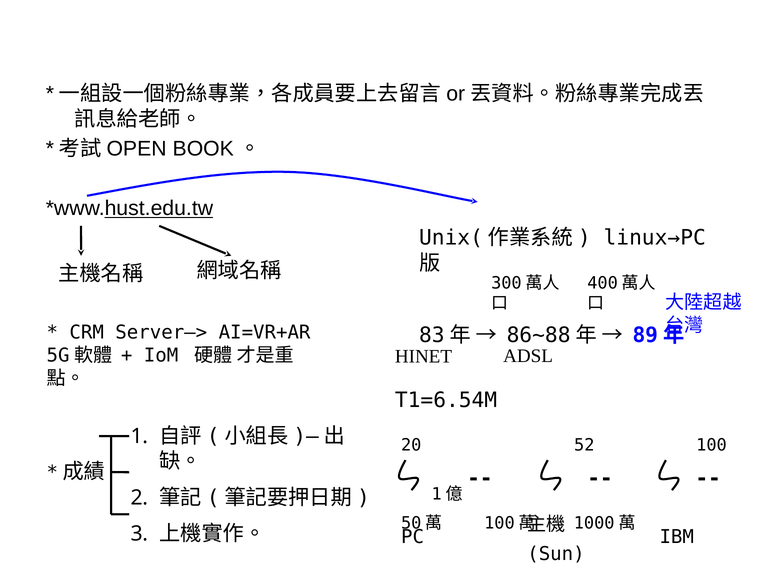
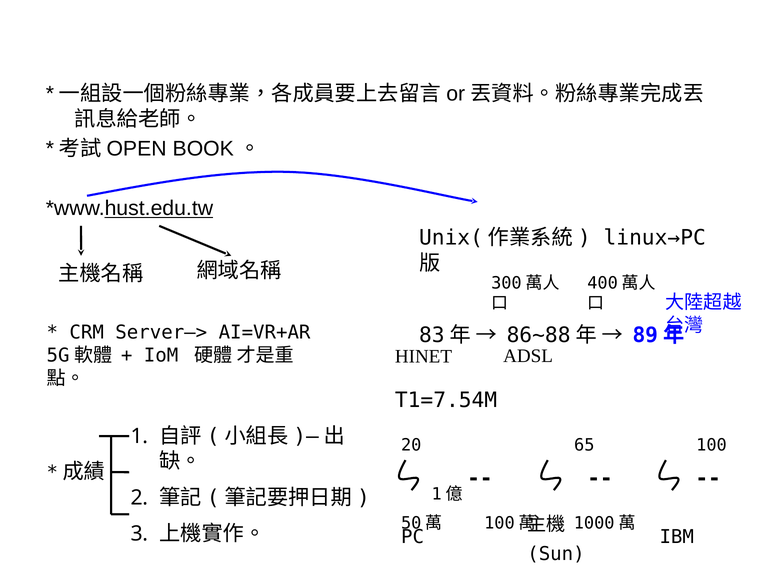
T1=6.54M: T1=6.54M -> T1=7.54M (446, 400)
52: 52 -> 65 (584, 445)
